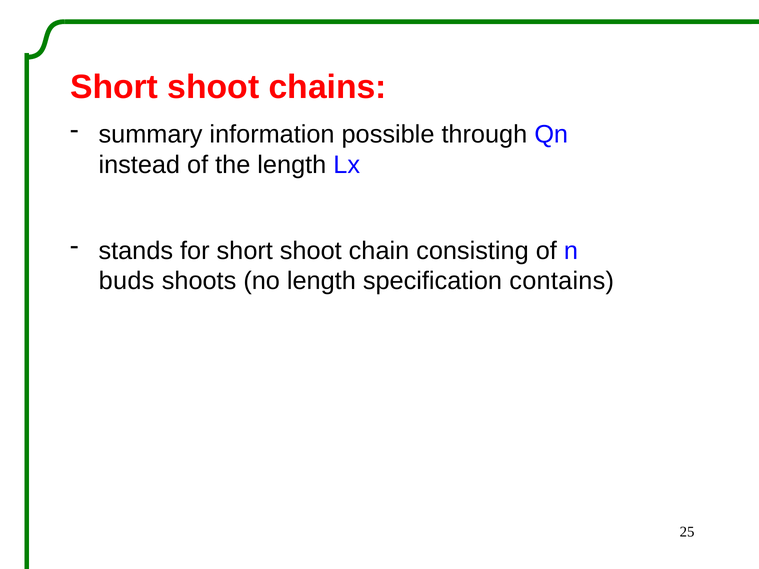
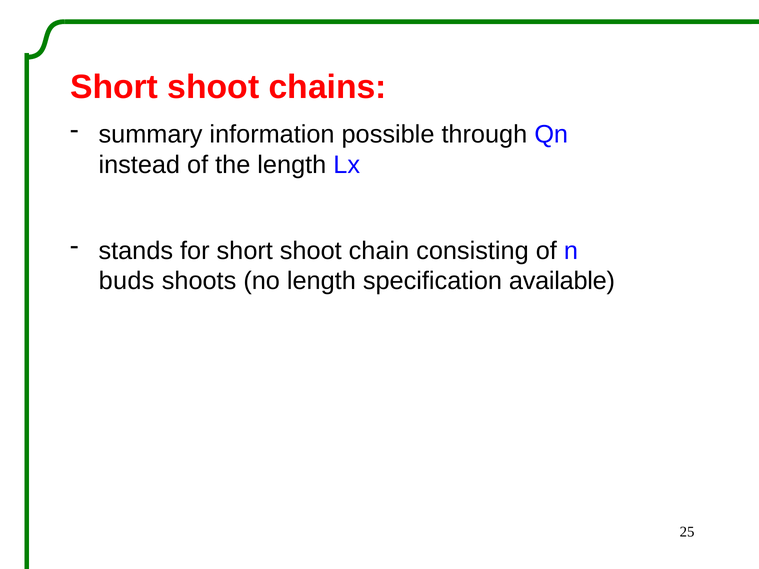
contains: contains -> available (562, 281)
